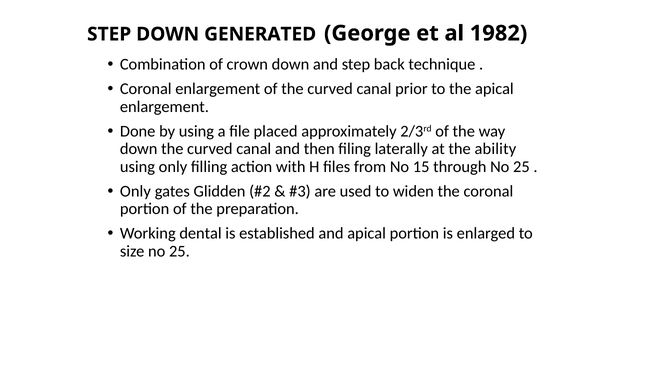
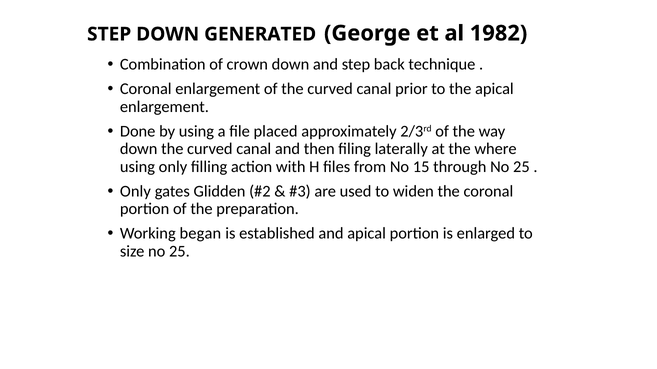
ability: ability -> where (496, 149)
dental: dental -> began (200, 234)
